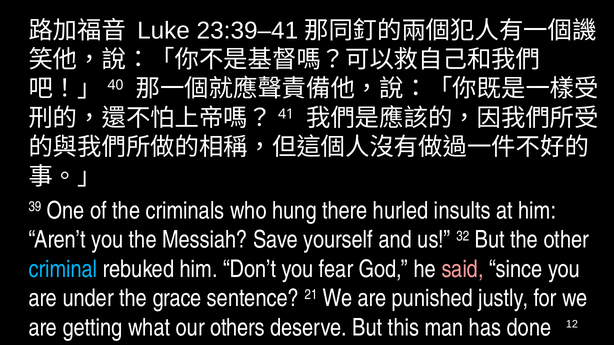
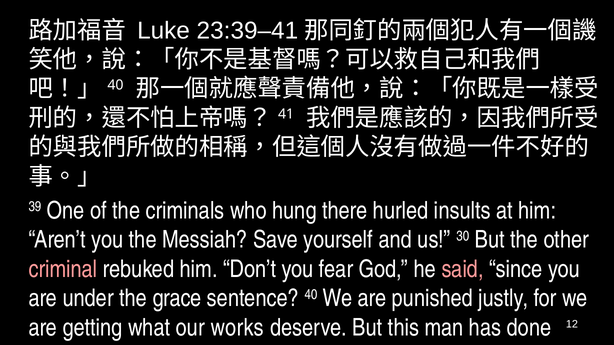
32: 32 -> 30 (463, 236)
criminal colour: light blue -> pink (63, 269)
21: 21 -> 40 (311, 295)
others: others -> works (237, 328)
